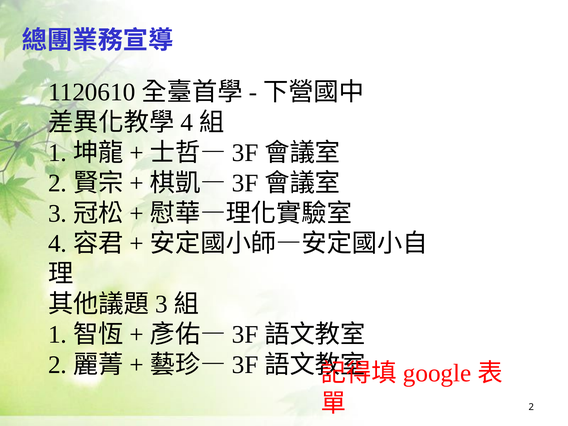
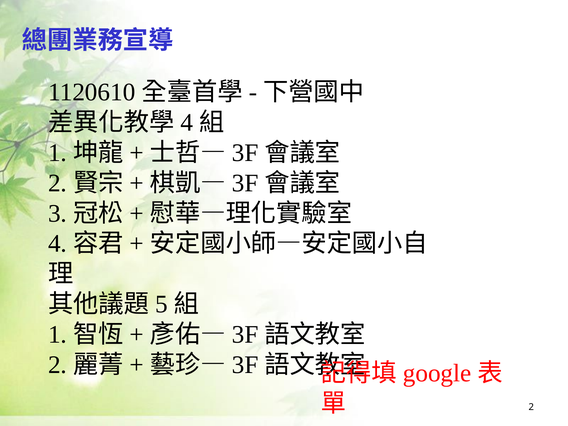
3: 3 -> 5 (162, 304)
